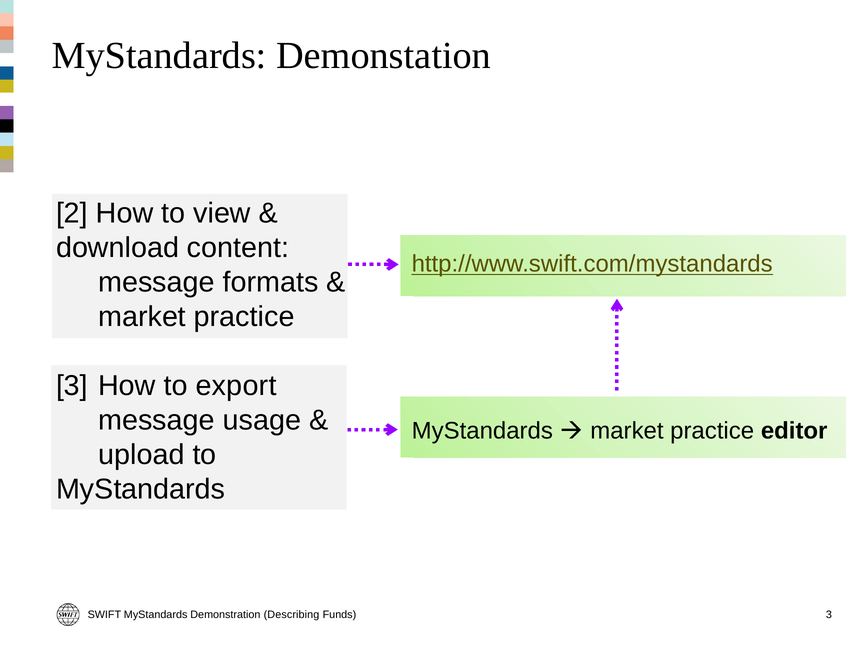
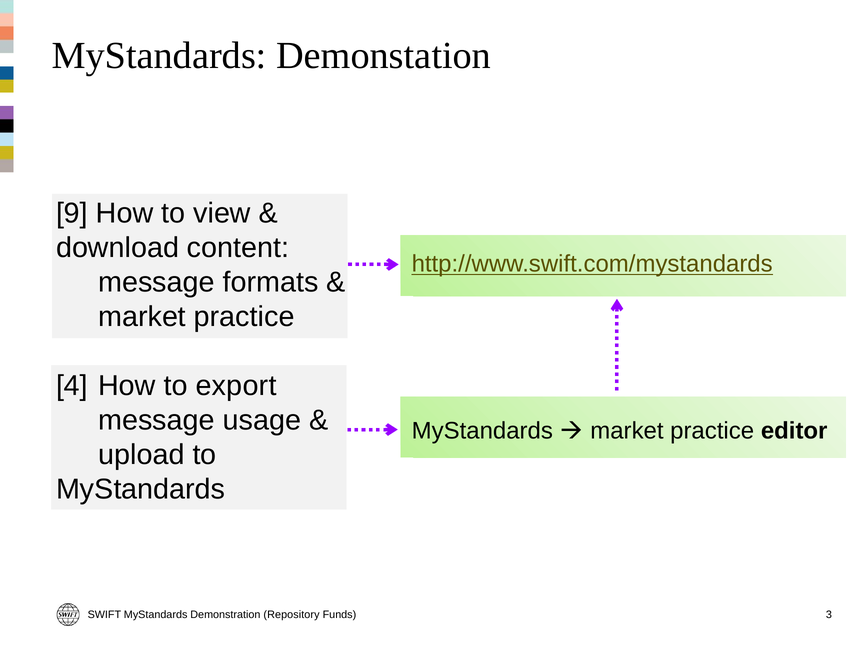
2: 2 -> 9 (72, 214)
3: 3 -> 4 (72, 386)
Describing: Describing -> Repository (292, 615)
